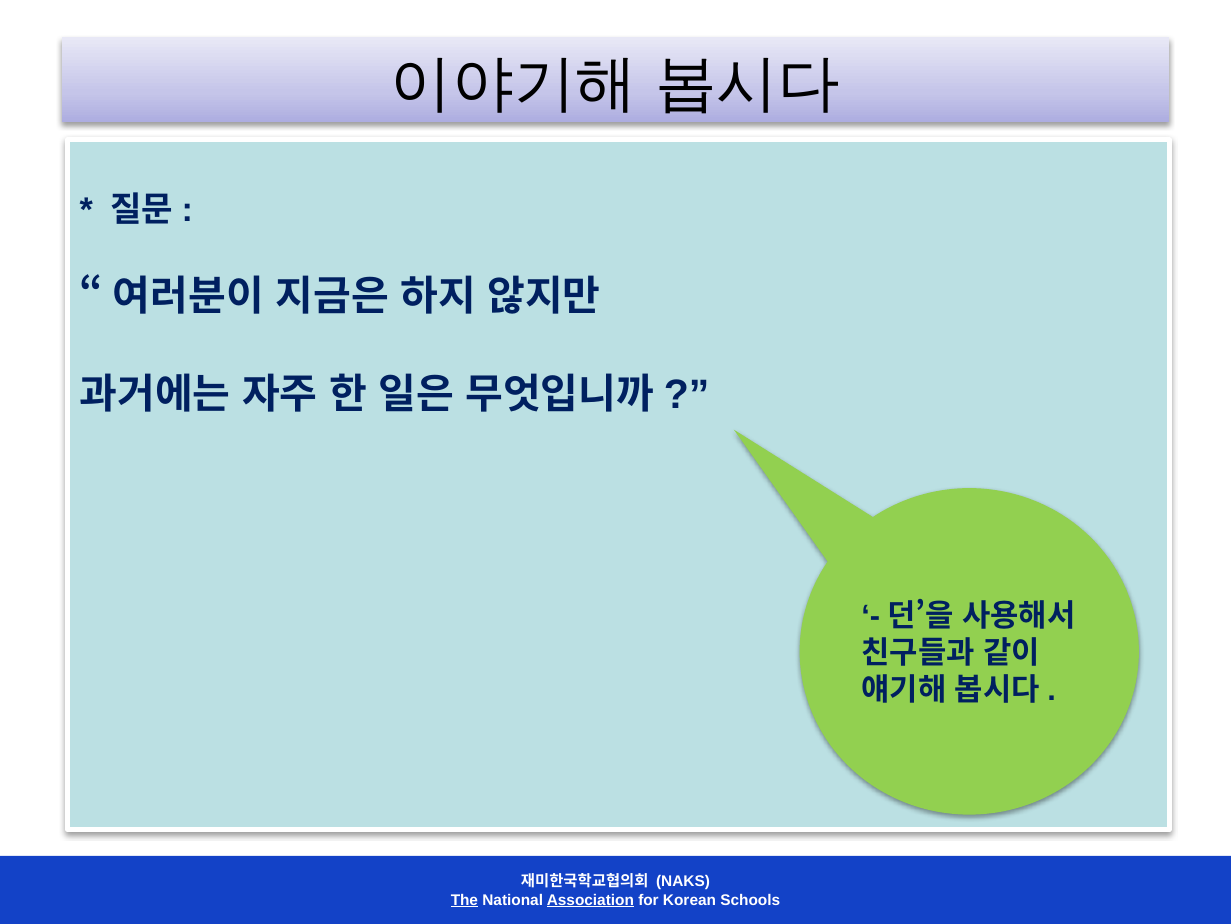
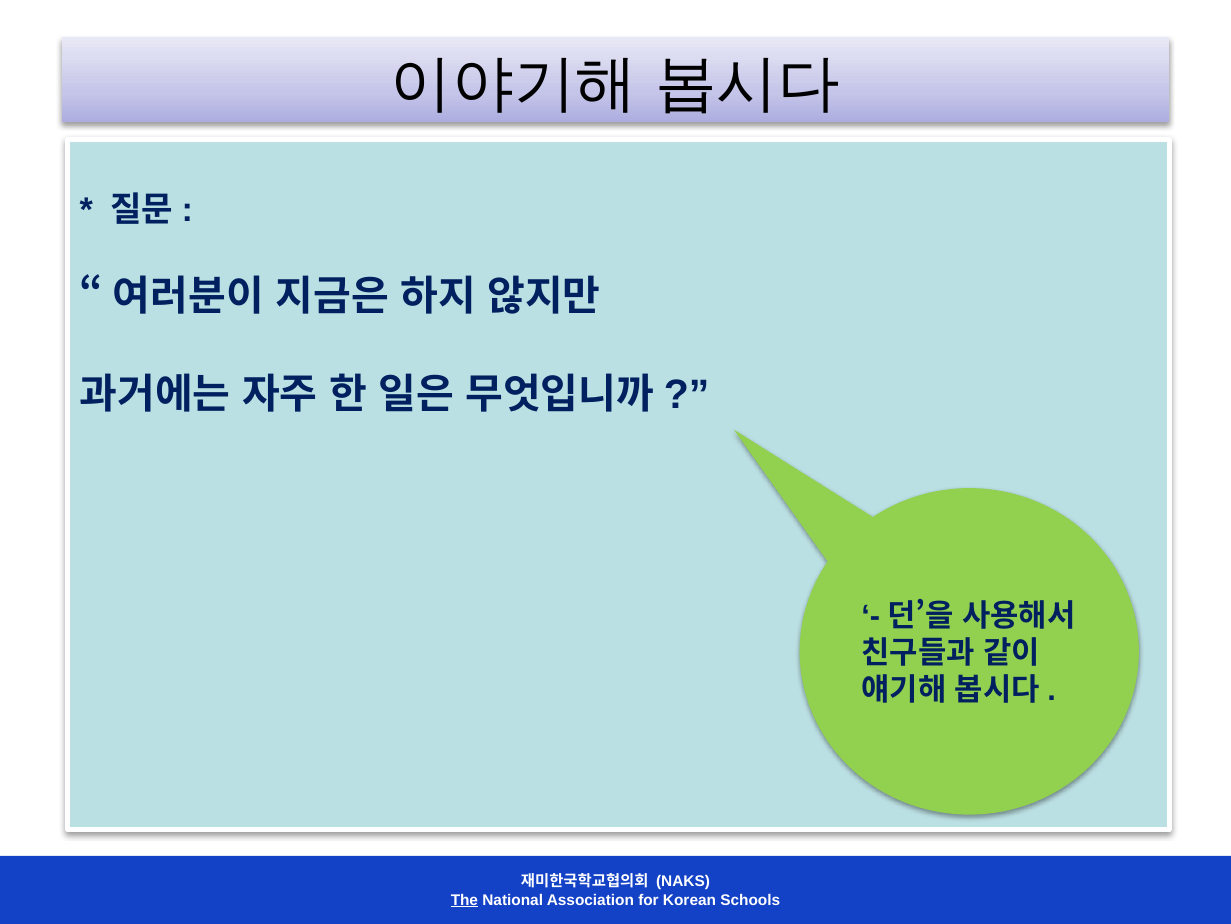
Association underline: present -> none (590, 899)
